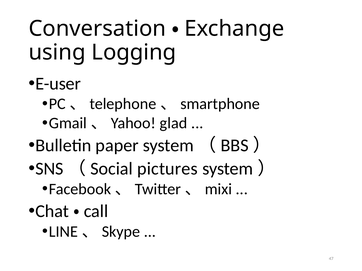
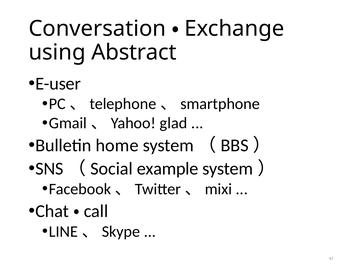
Logging: Logging -> Abstract (134, 53)
paper: paper -> home (117, 146)
pictures: pictures -> example (168, 169)
